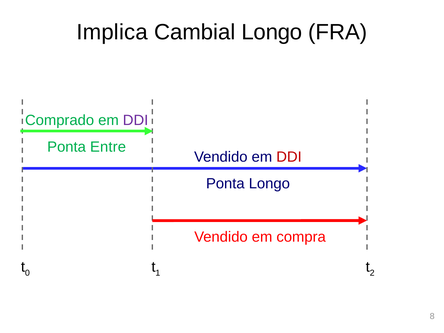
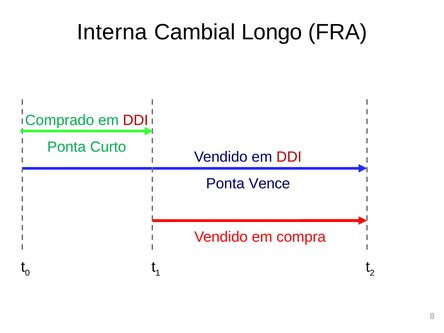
Implica: Implica -> Interna (112, 32)
DDI colour: purple -> red (136, 120)
Entre: Entre -> Curto (108, 147)
Ponta Longo: Longo -> Vence (269, 184)
